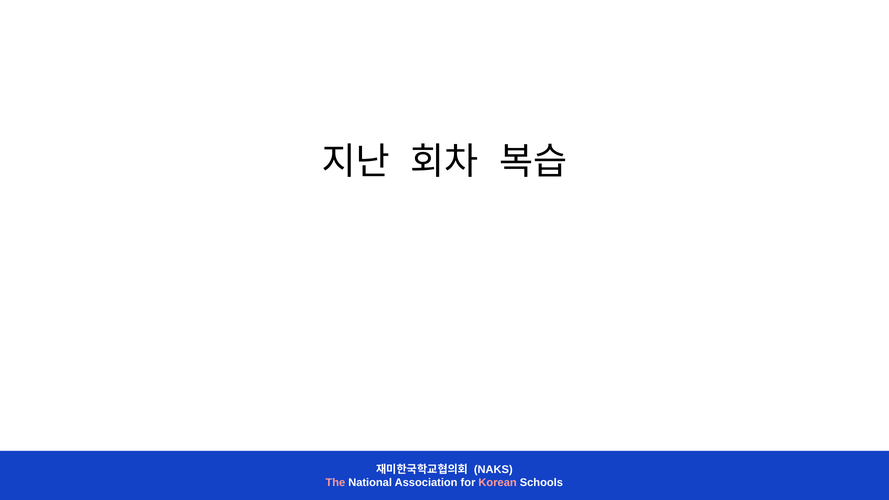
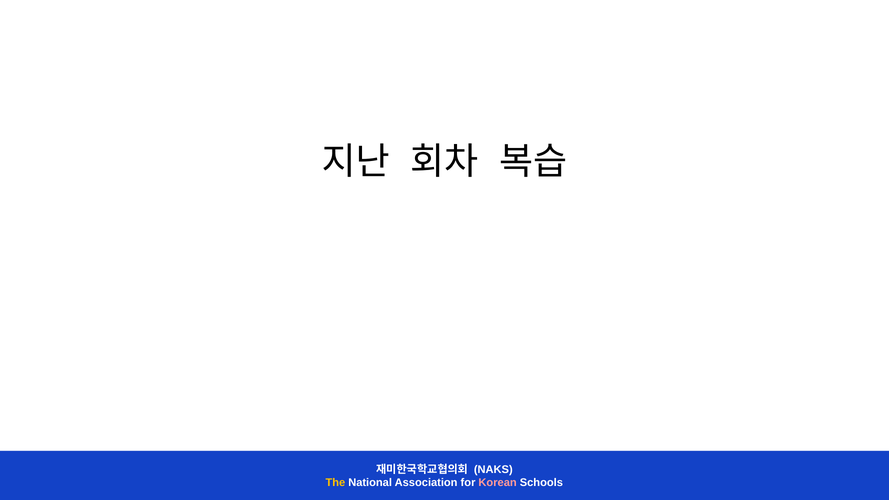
The colour: pink -> yellow (335, 483)
